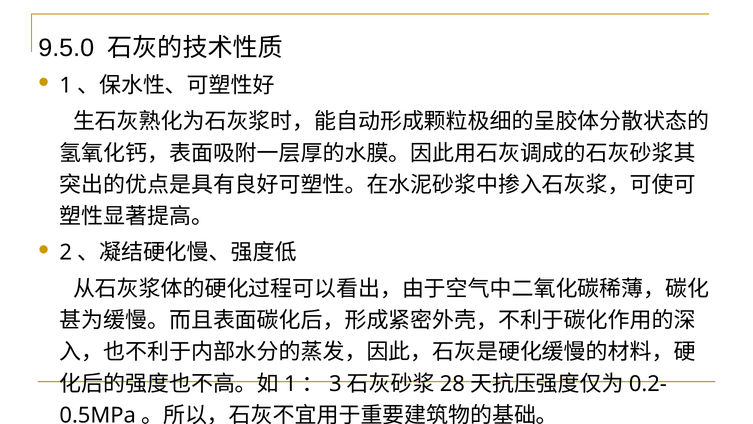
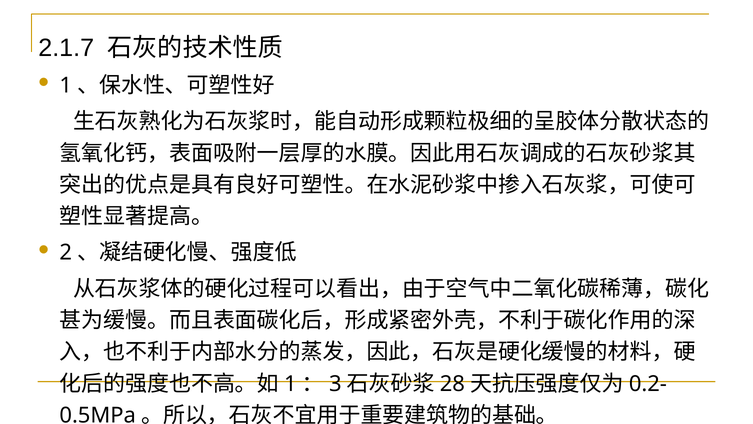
9.5.0: 9.5.0 -> 2.1.7 (66, 48)
